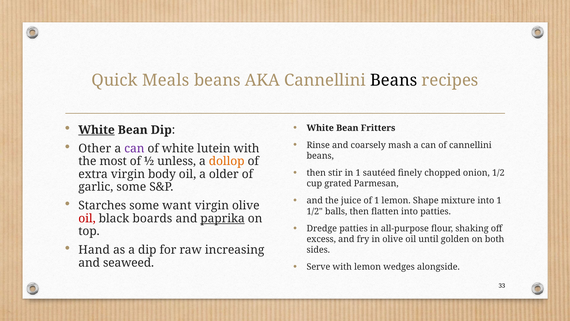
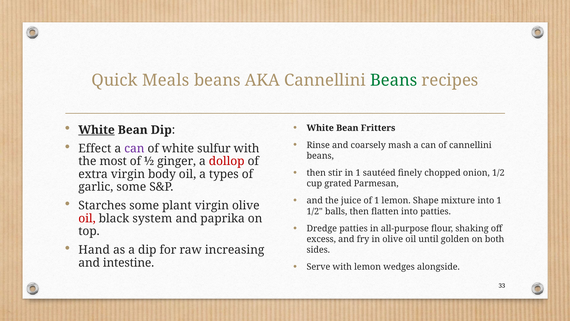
Beans colour: black -> green (394, 80)
Other: Other -> Effect (95, 148)
lutein: lutein -> sulfur (214, 148)
unless: unless -> ginger (177, 161)
dollop colour: orange -> red (227, 161)
older: older -> types (224, 174)
want: want -> plant (177, 205)
boards: boards -> system (152, 218)
paprika underline: present -> none (223, 218)
seaweed: seaweed -> intestine (129, 262)
